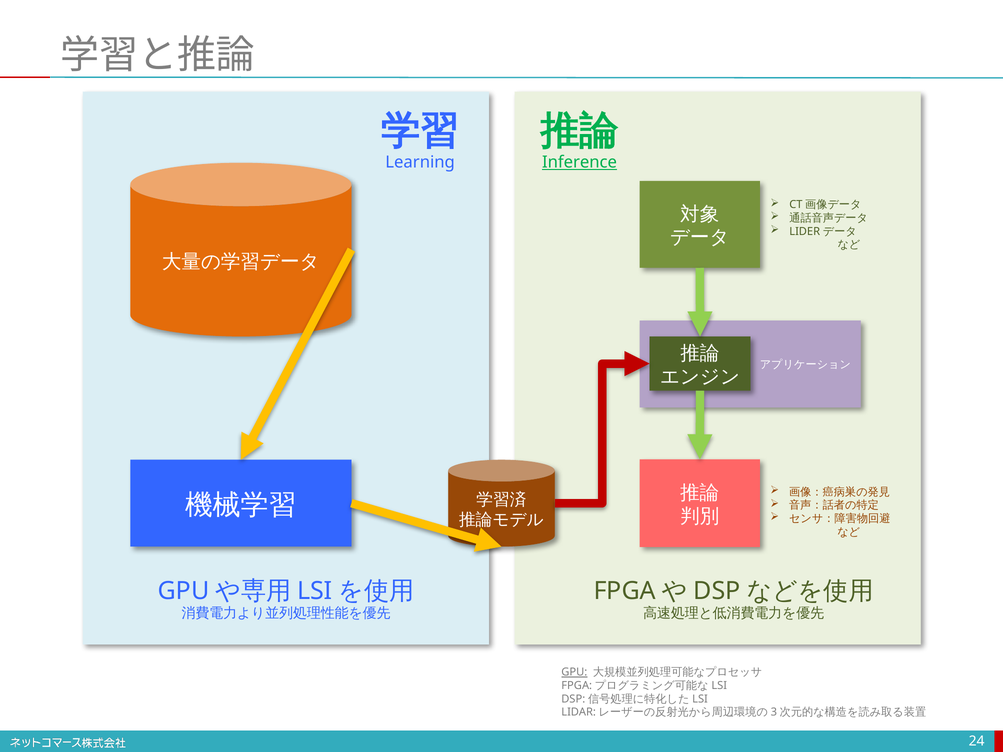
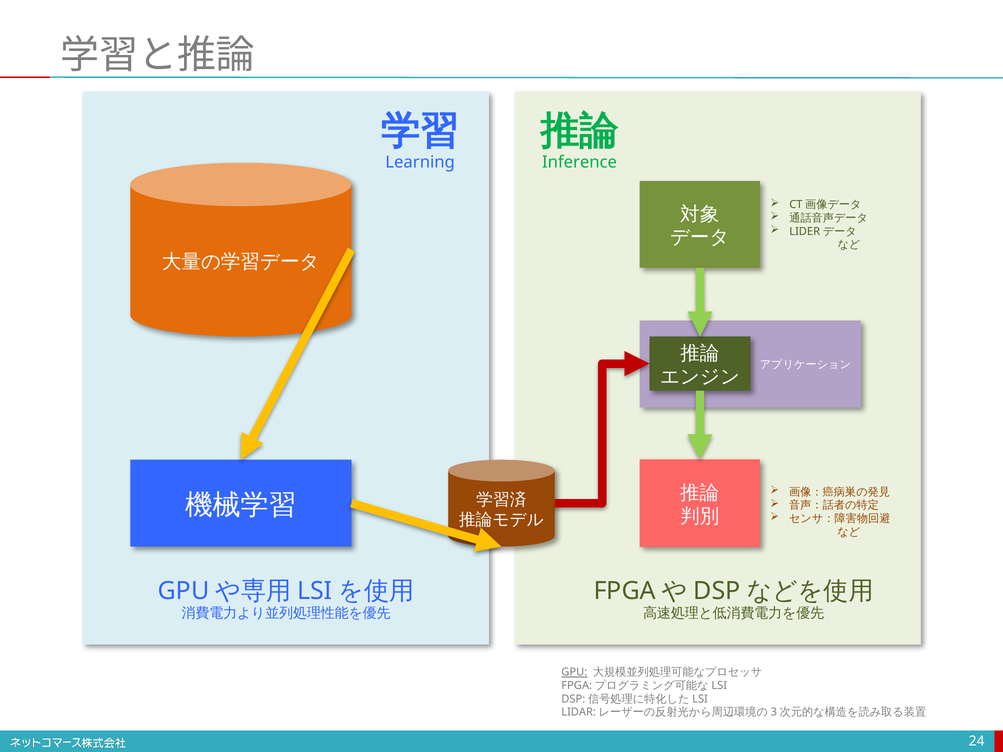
Inference underline: present -> none (579, 162)
